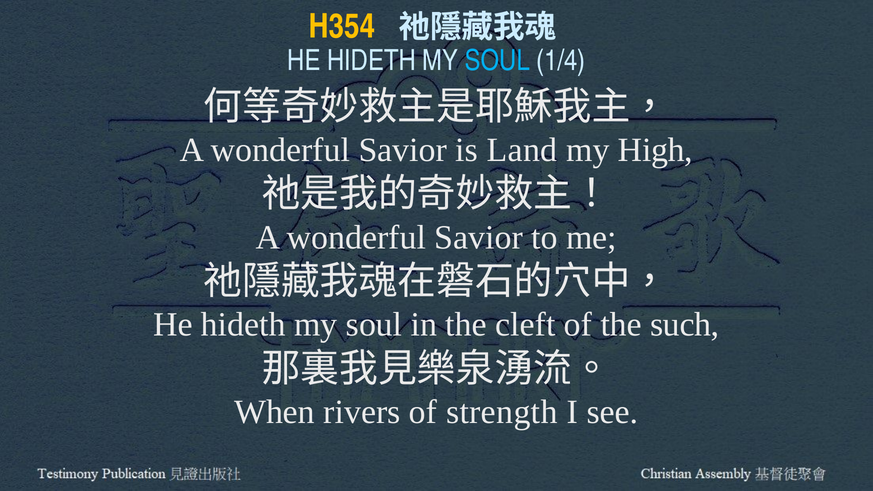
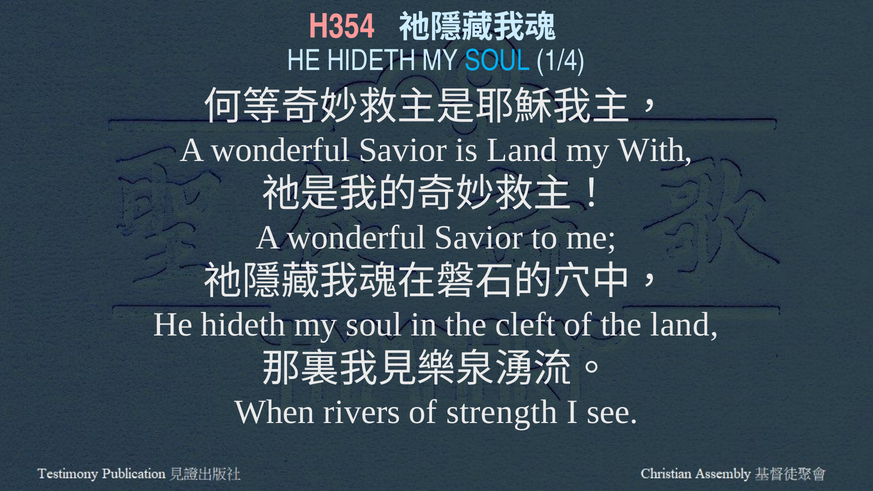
H354 colour: yellow -> pink (342, 26)
High: High -> With (655, 150)
the such: such -> land (684, 325)
